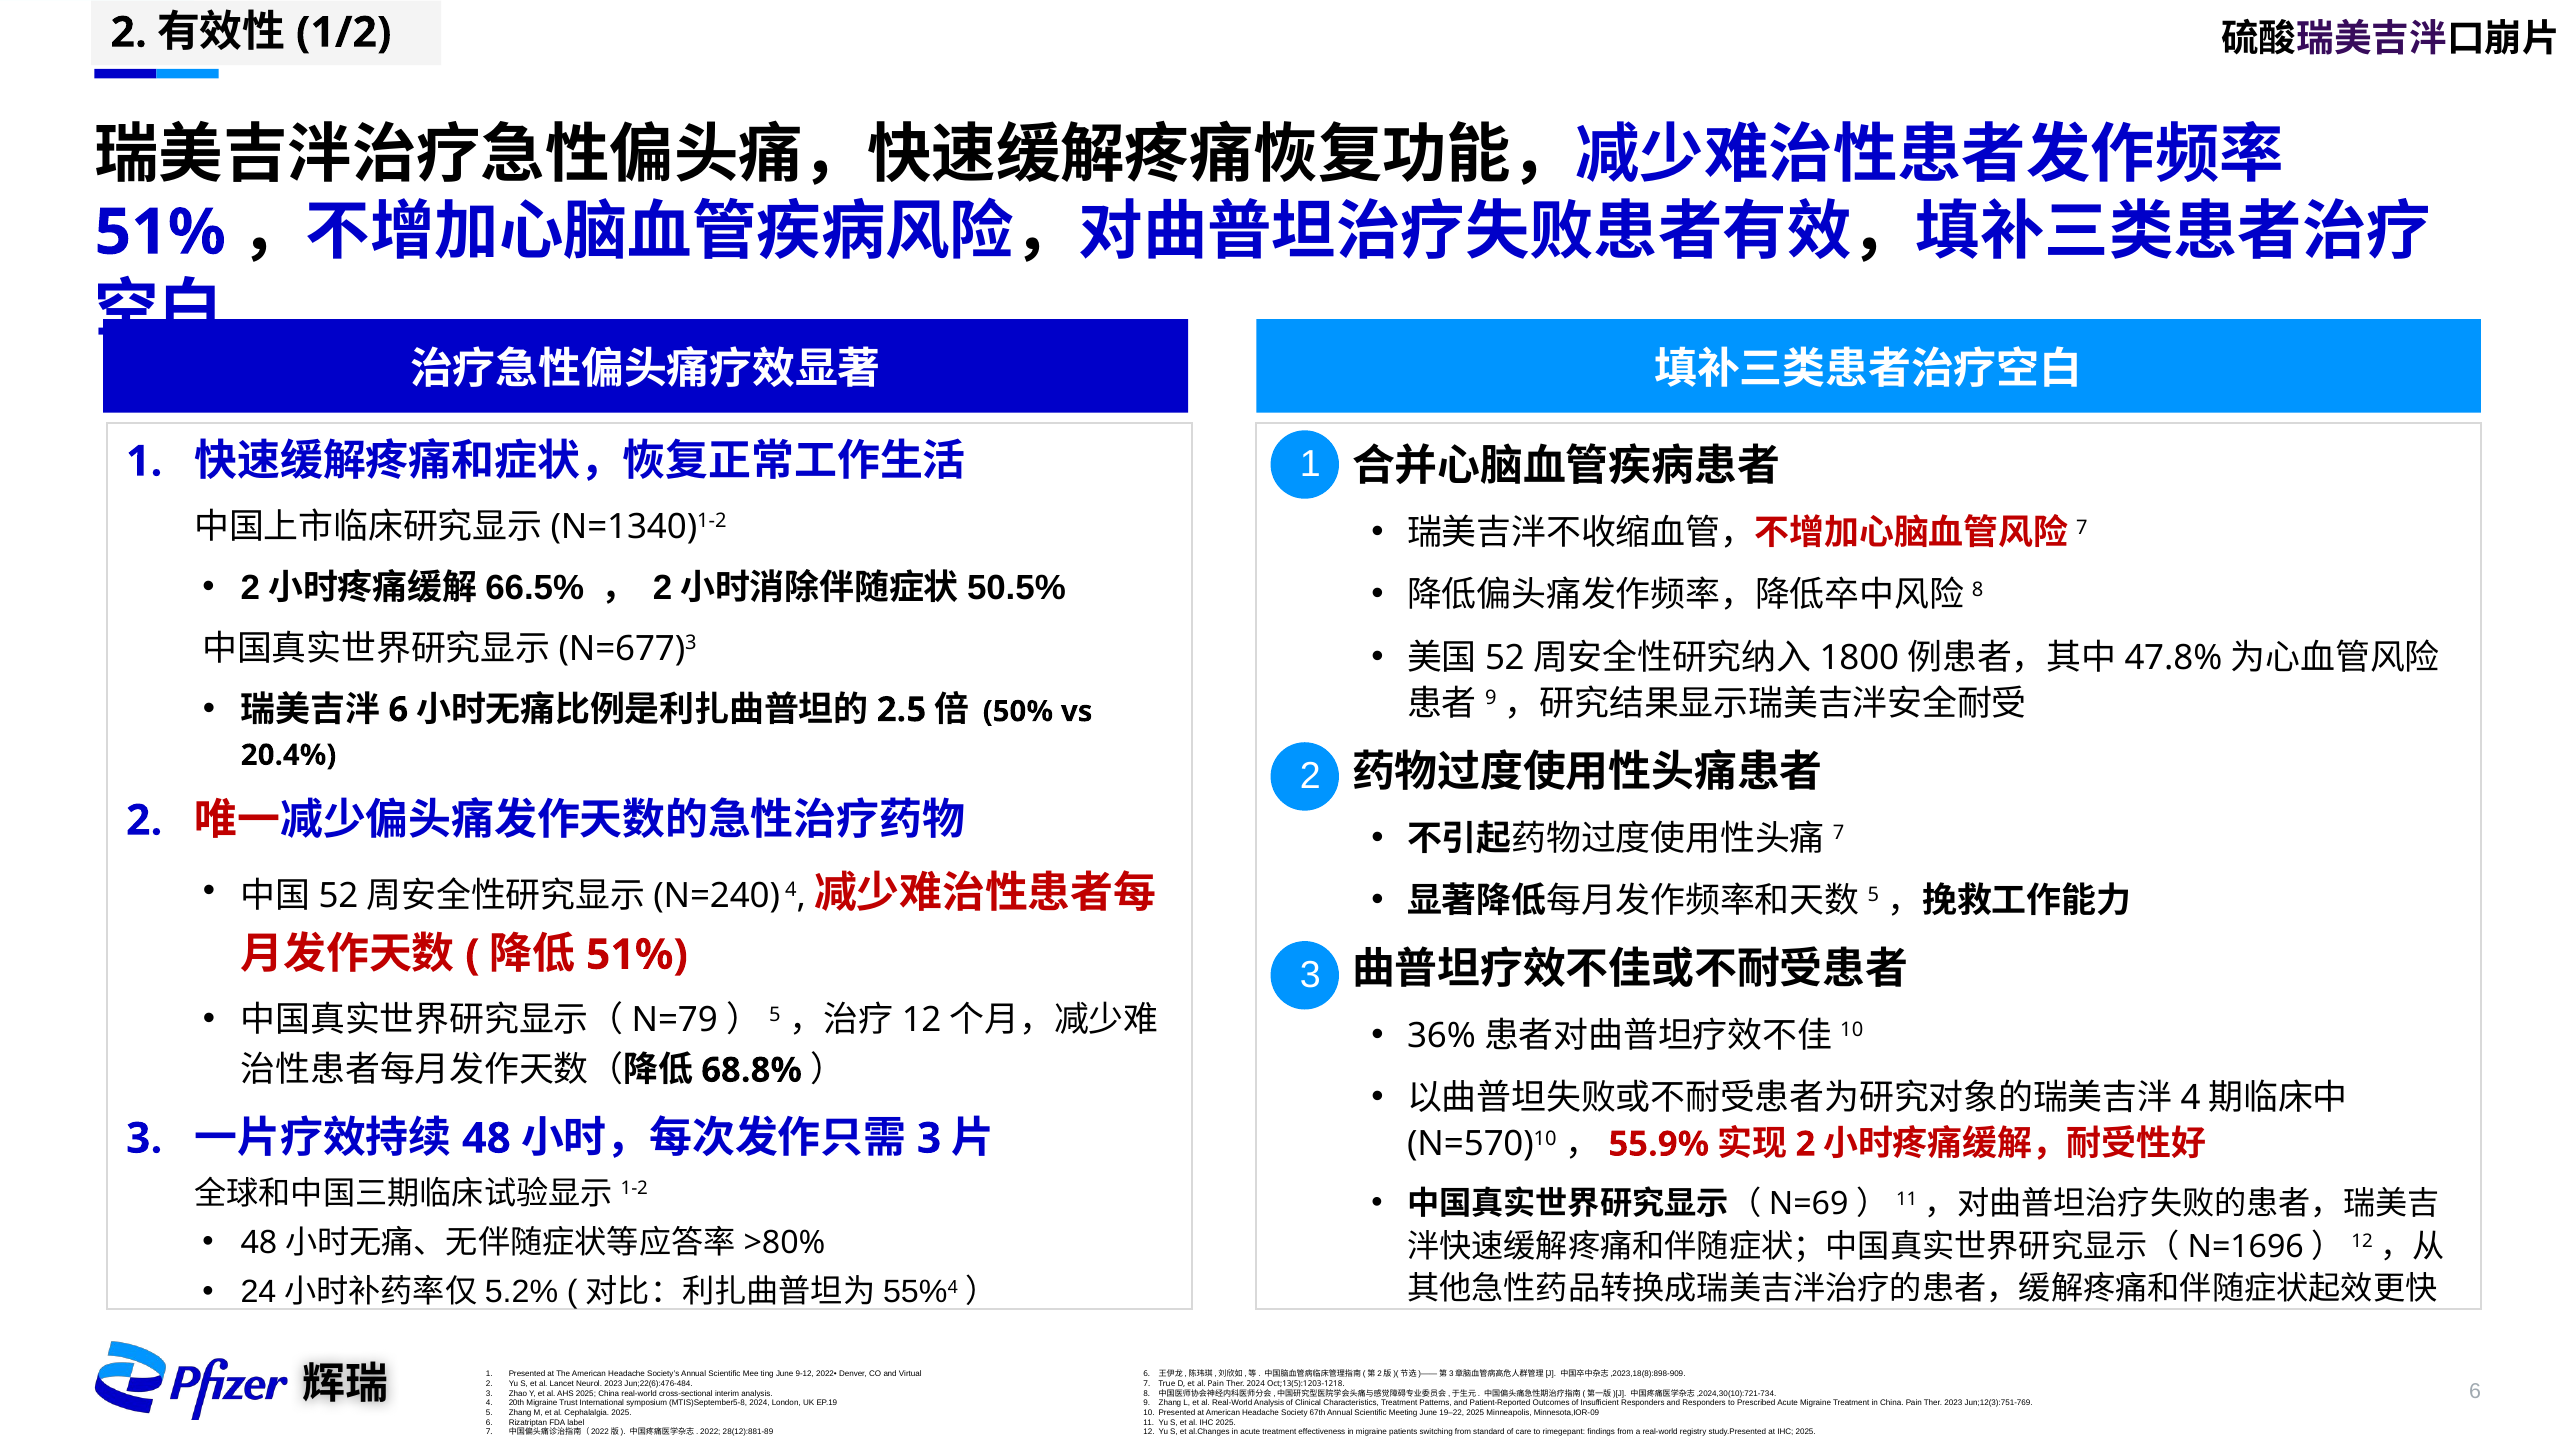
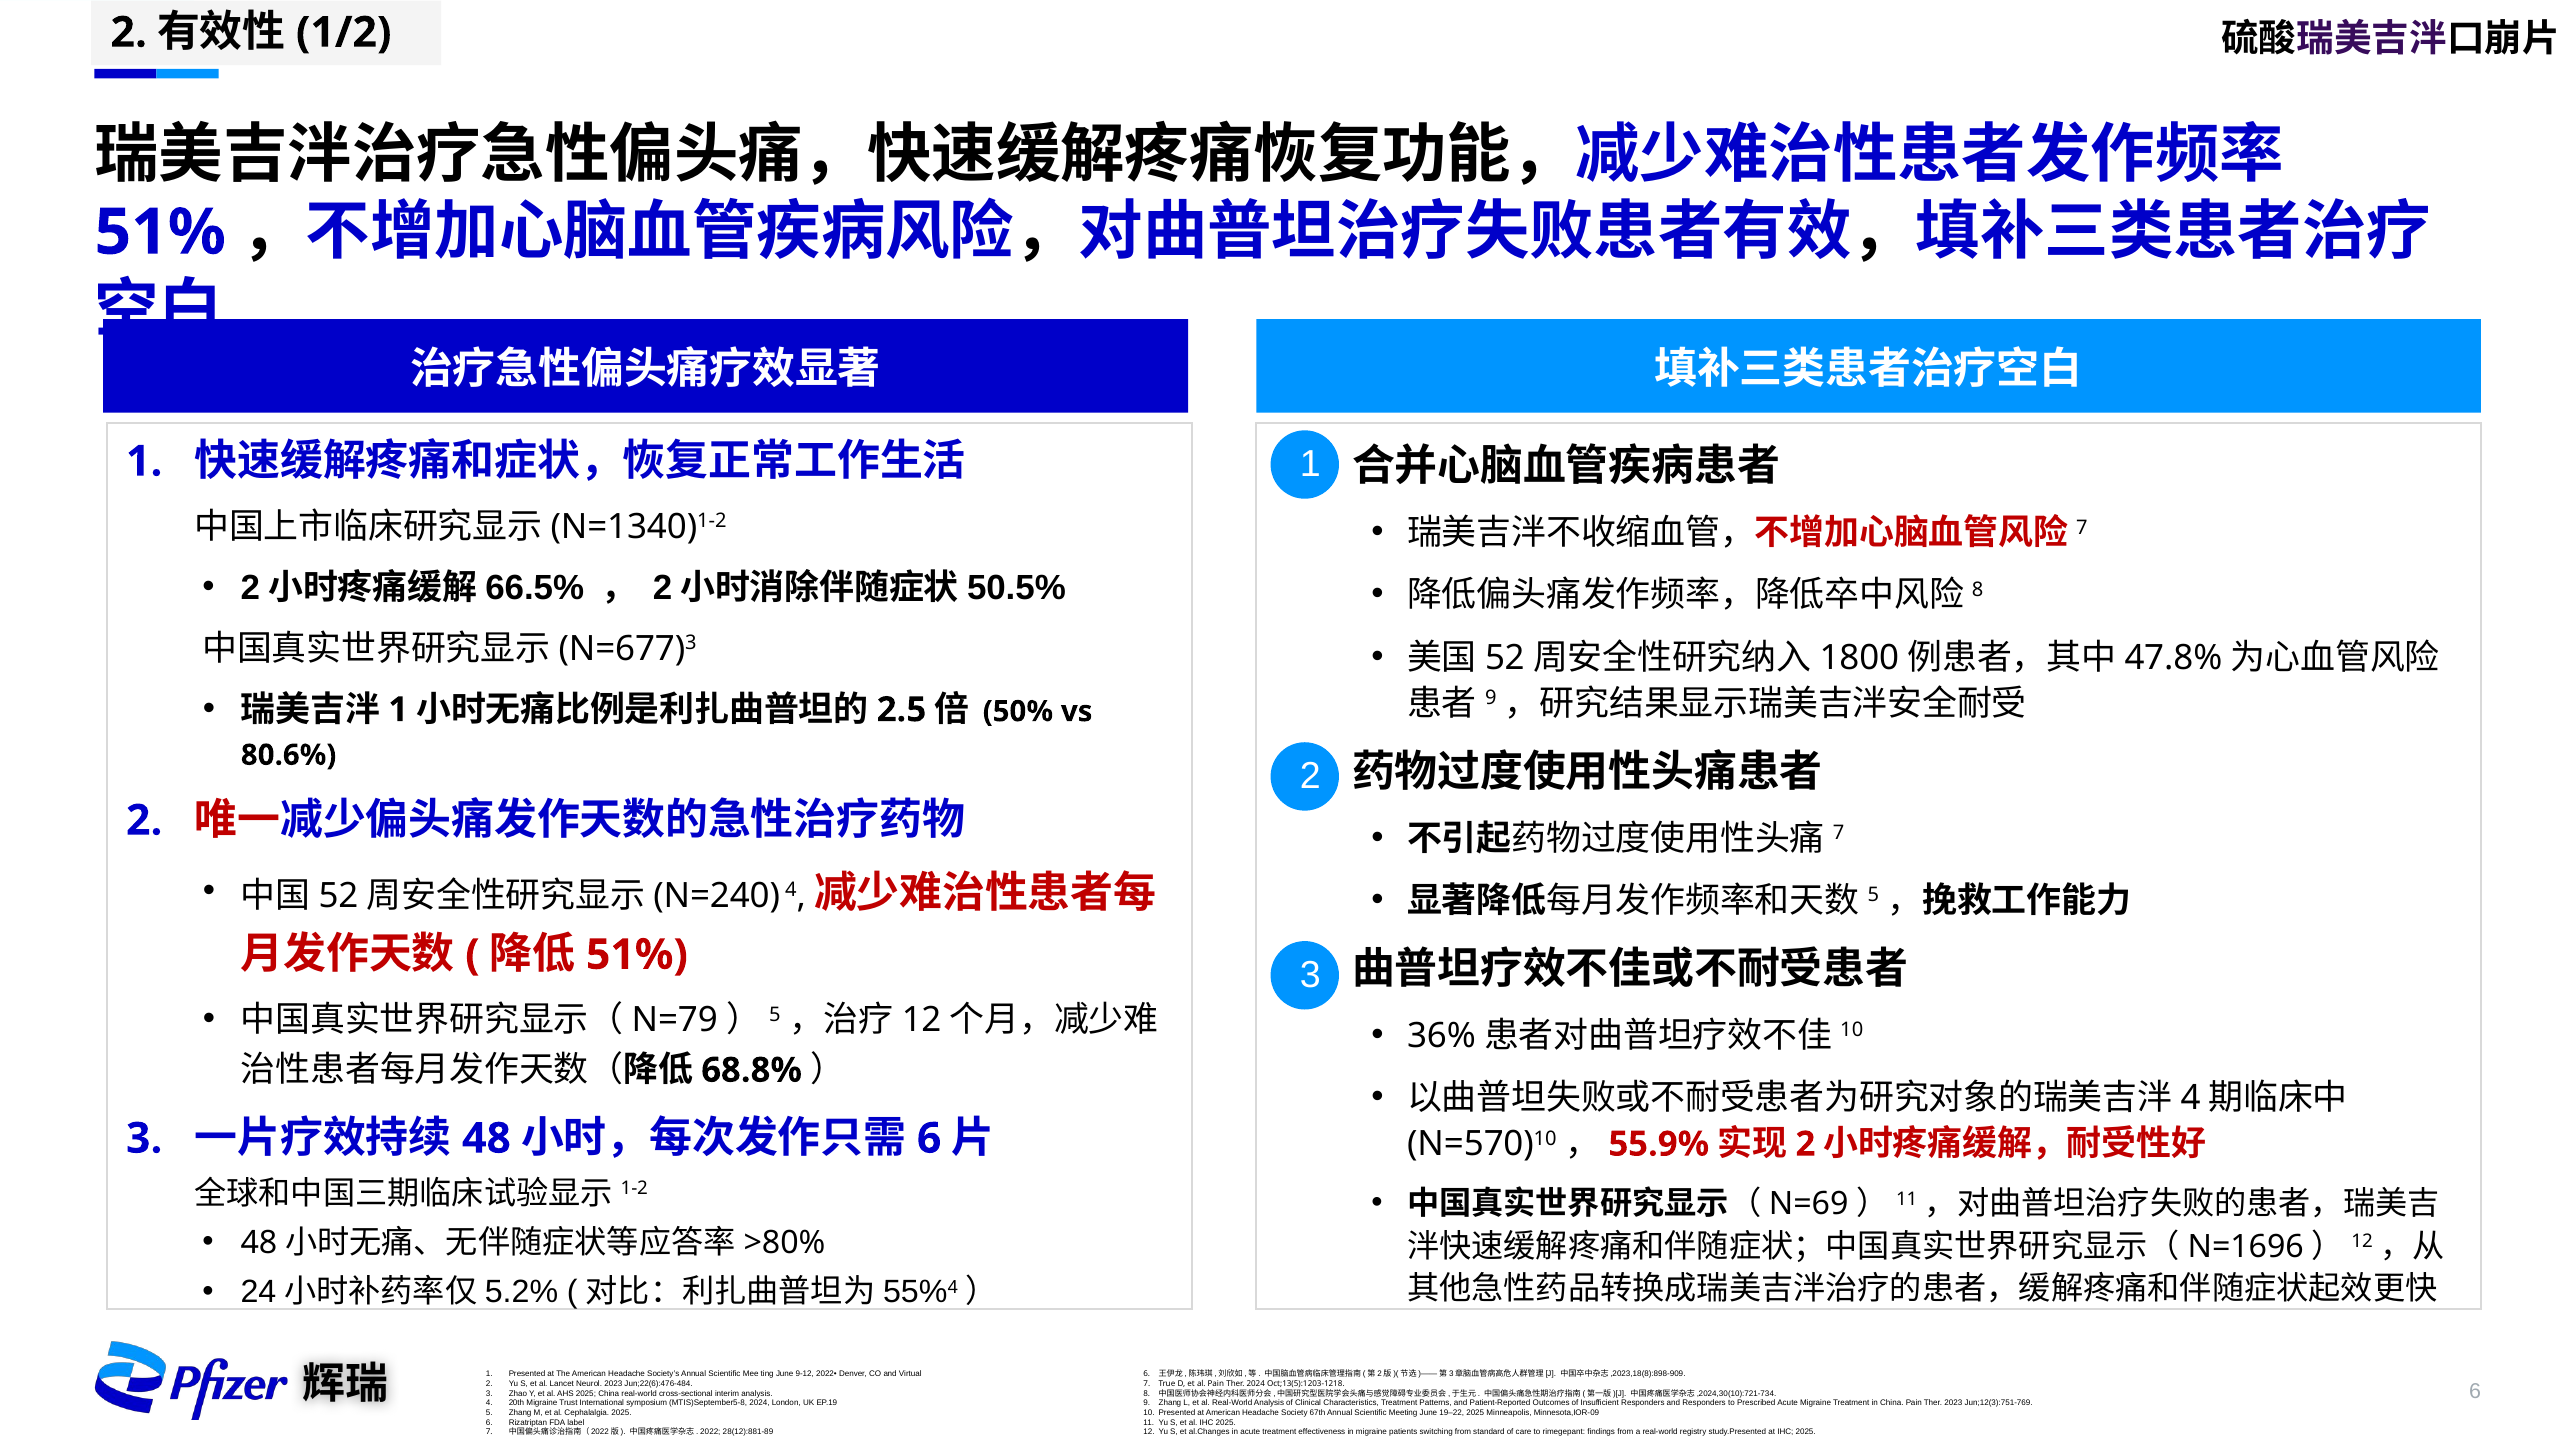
6: 6 -> 1 (398, 710)
20.4%: 20.4% -> 80.6% (289, 755)
3: 3 -> 6 (929, 1138)
